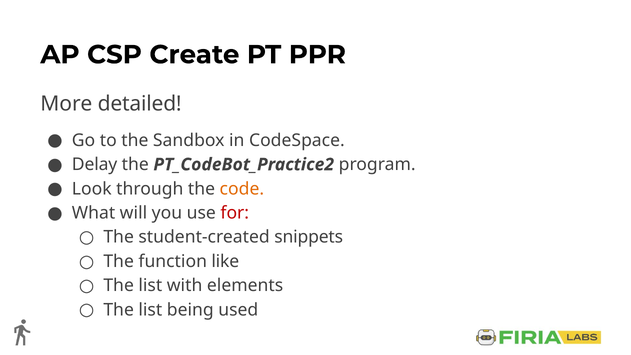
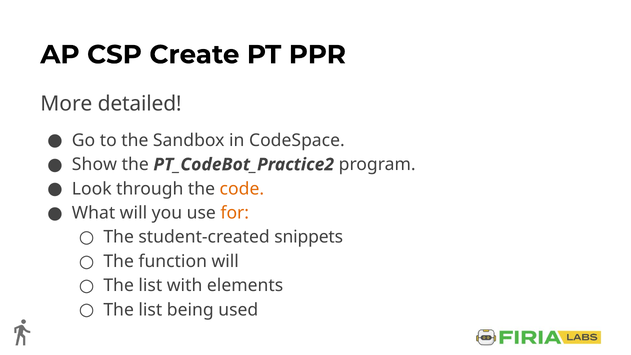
Delay: Delay -> Show (94, 165)
for colour: red -> orange (235, 213)
function like: like -> will (225, 261)
